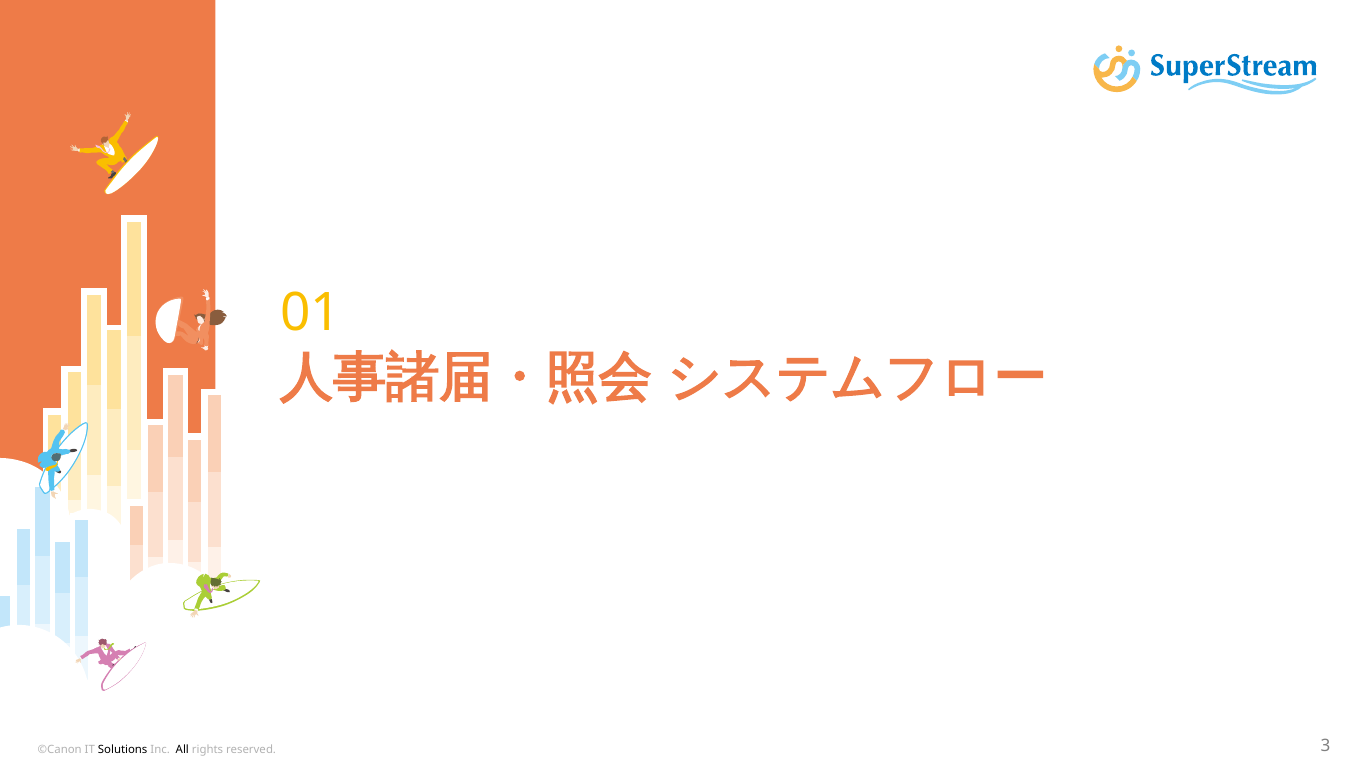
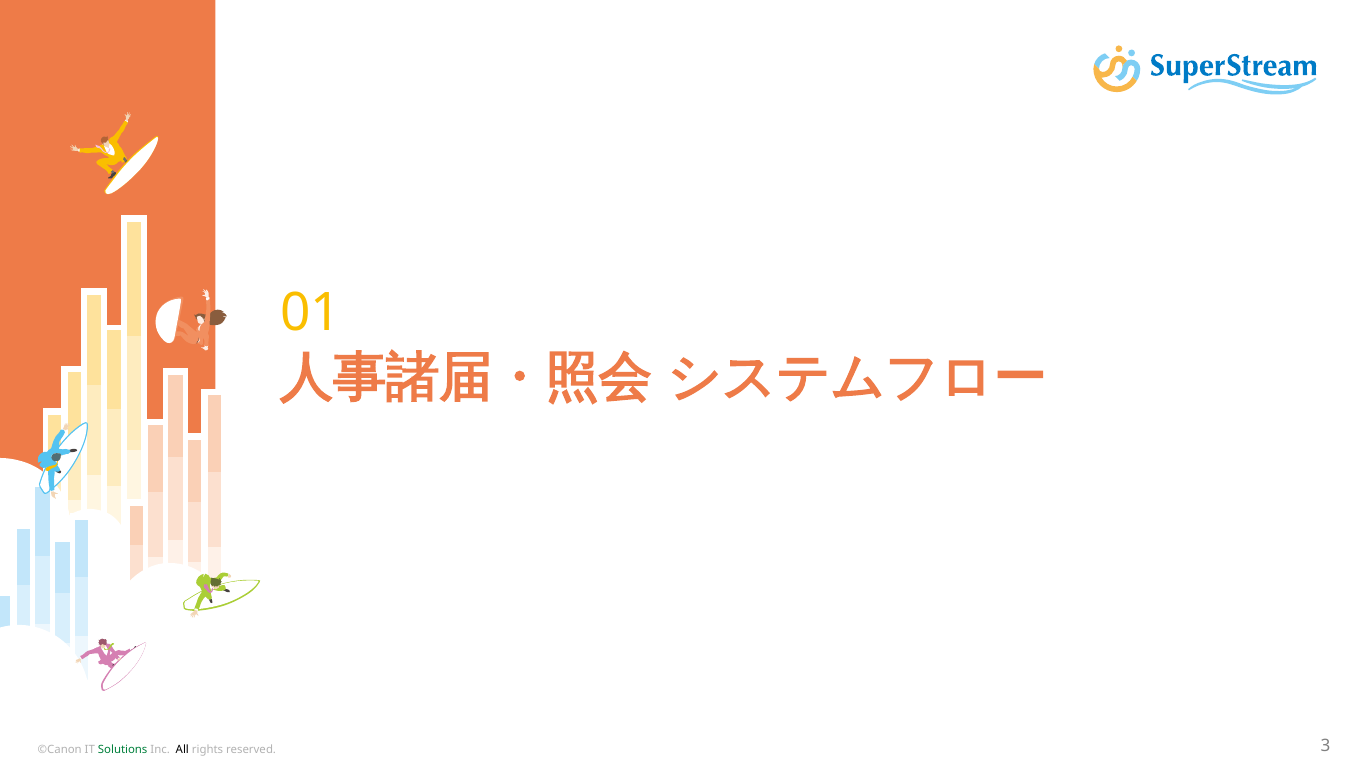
Solutions colour: black -> green (123, 750)
